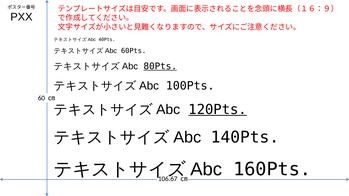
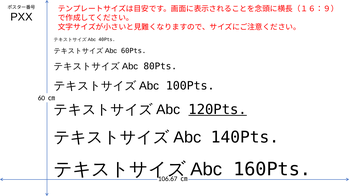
80Pts underline: present -> none (160, 66)
